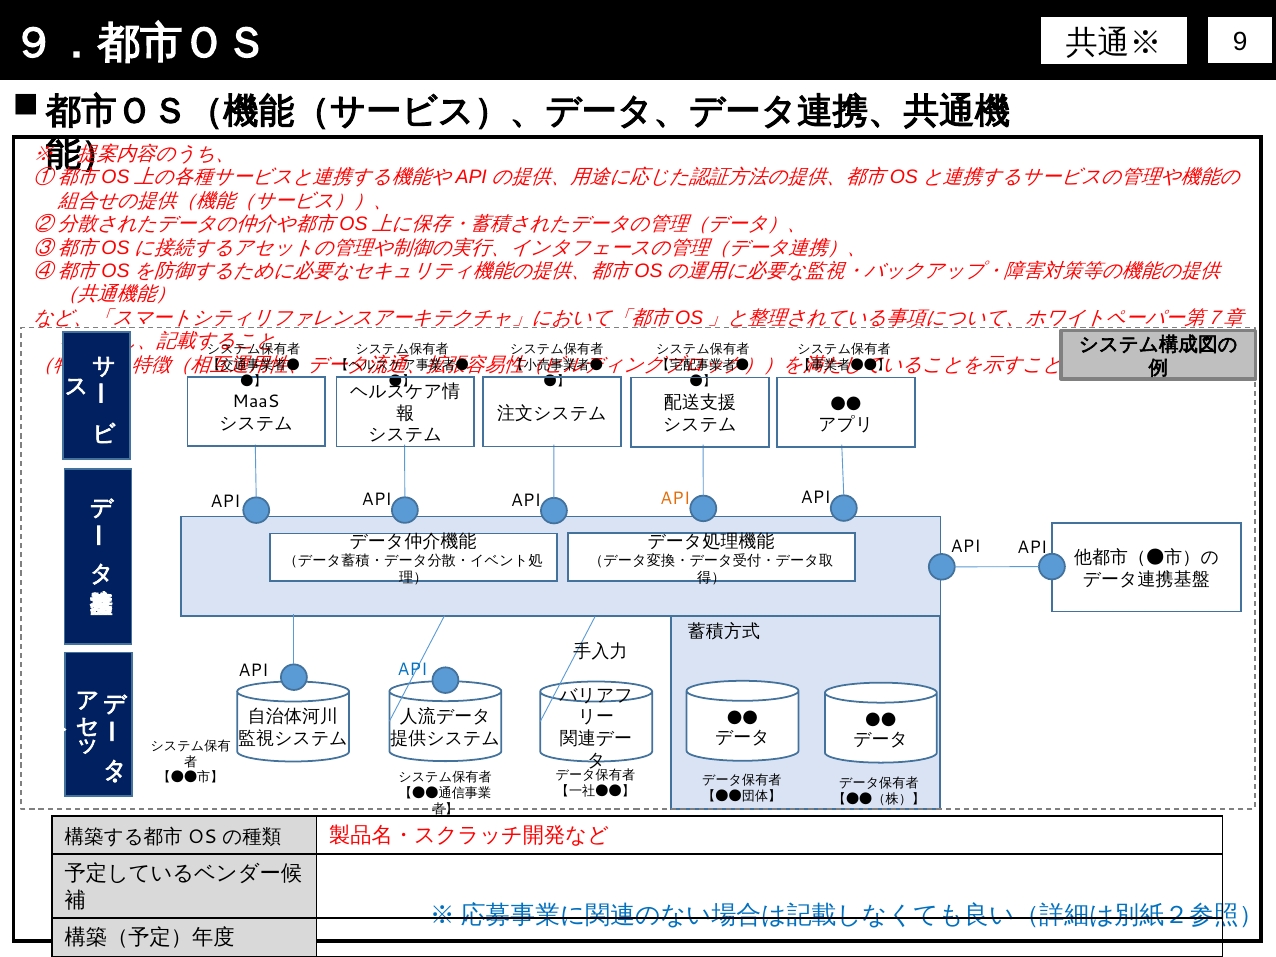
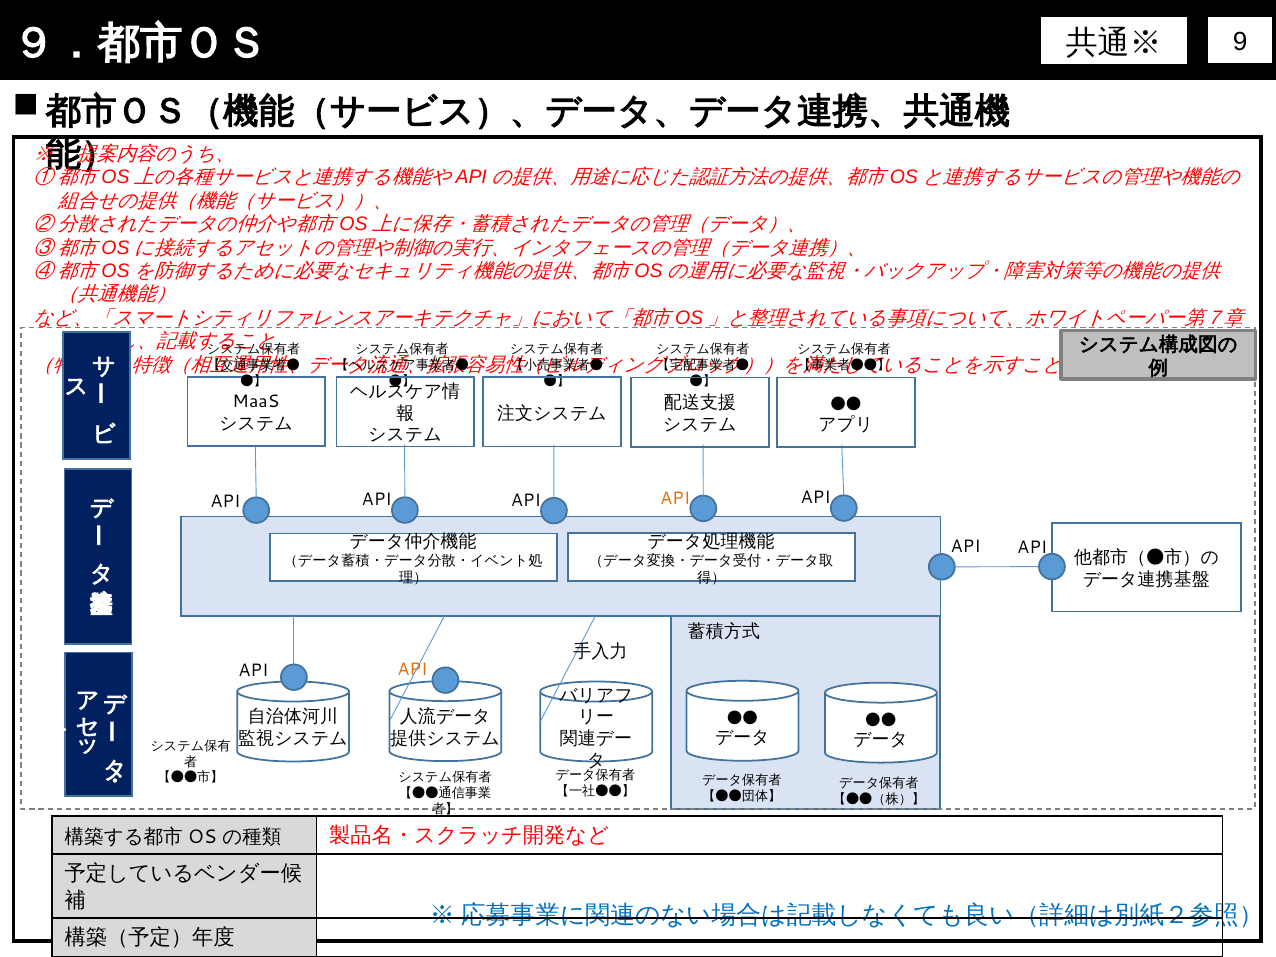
API colour: blue -> orange (412, 670)
